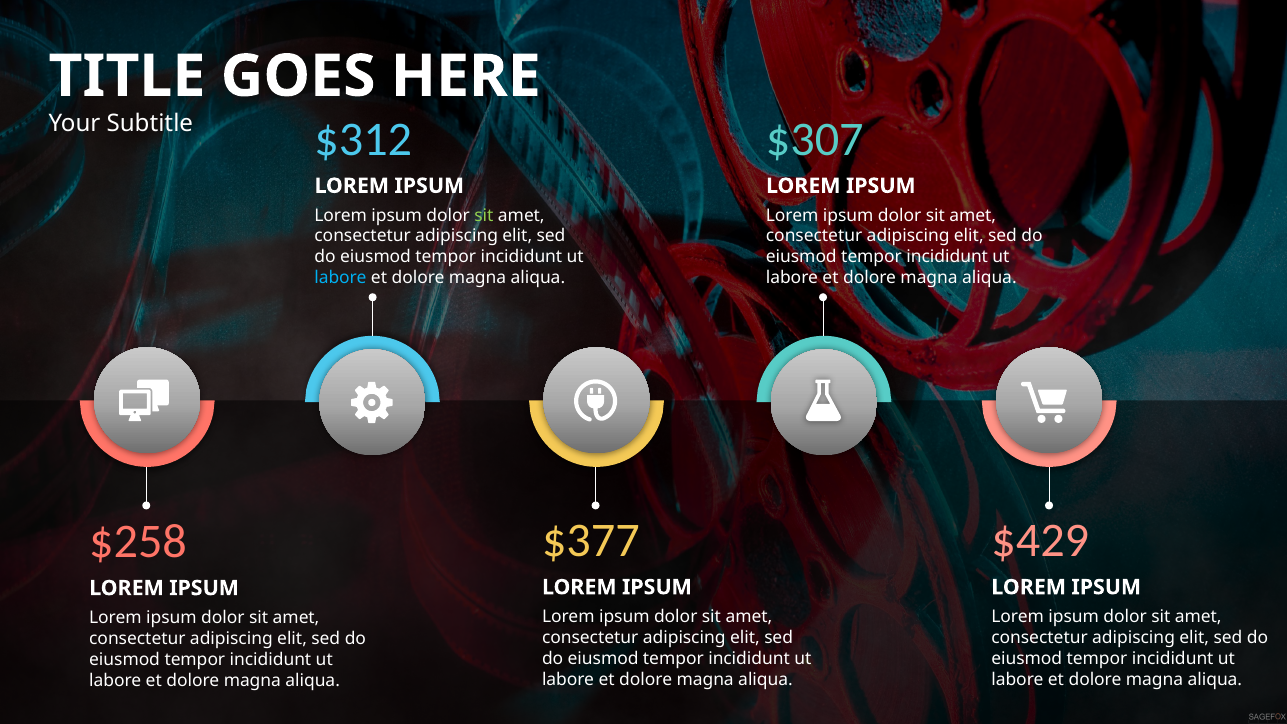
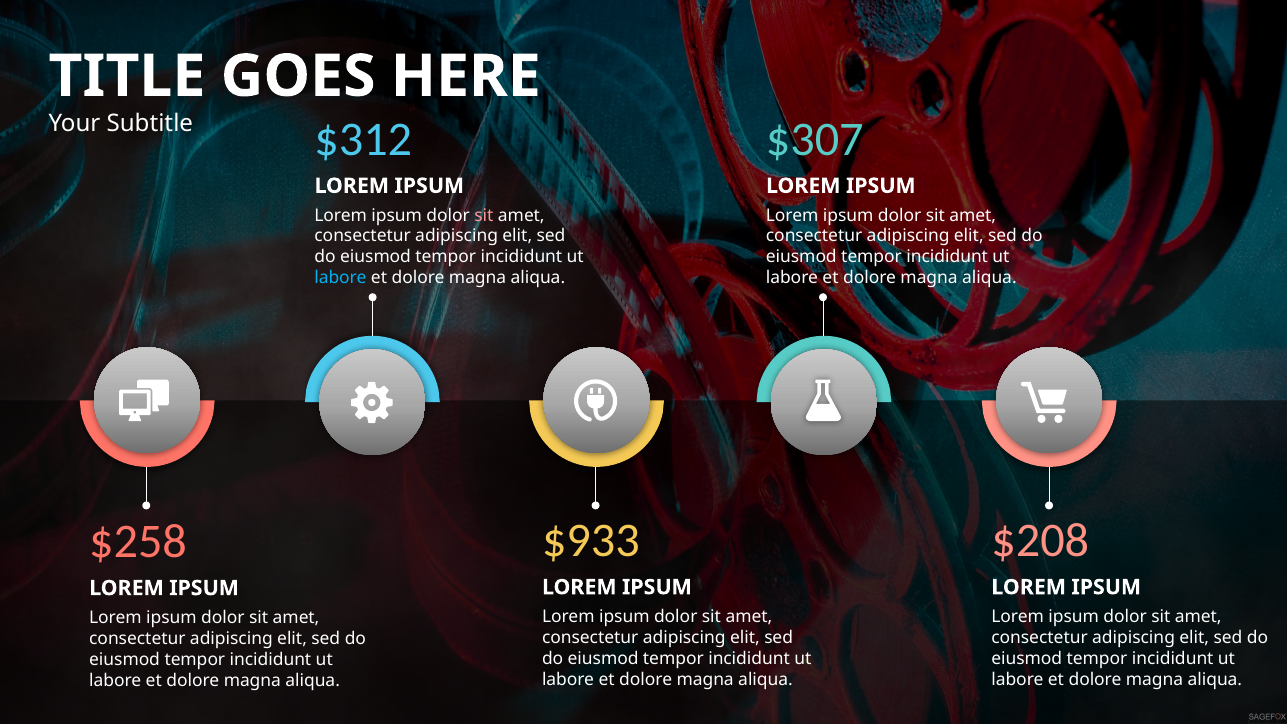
sit colour: light green -> pink (484, 215)
$377: $377 -> $933 (591, 541)
$429: $429 -> $208 (1040, 541)
